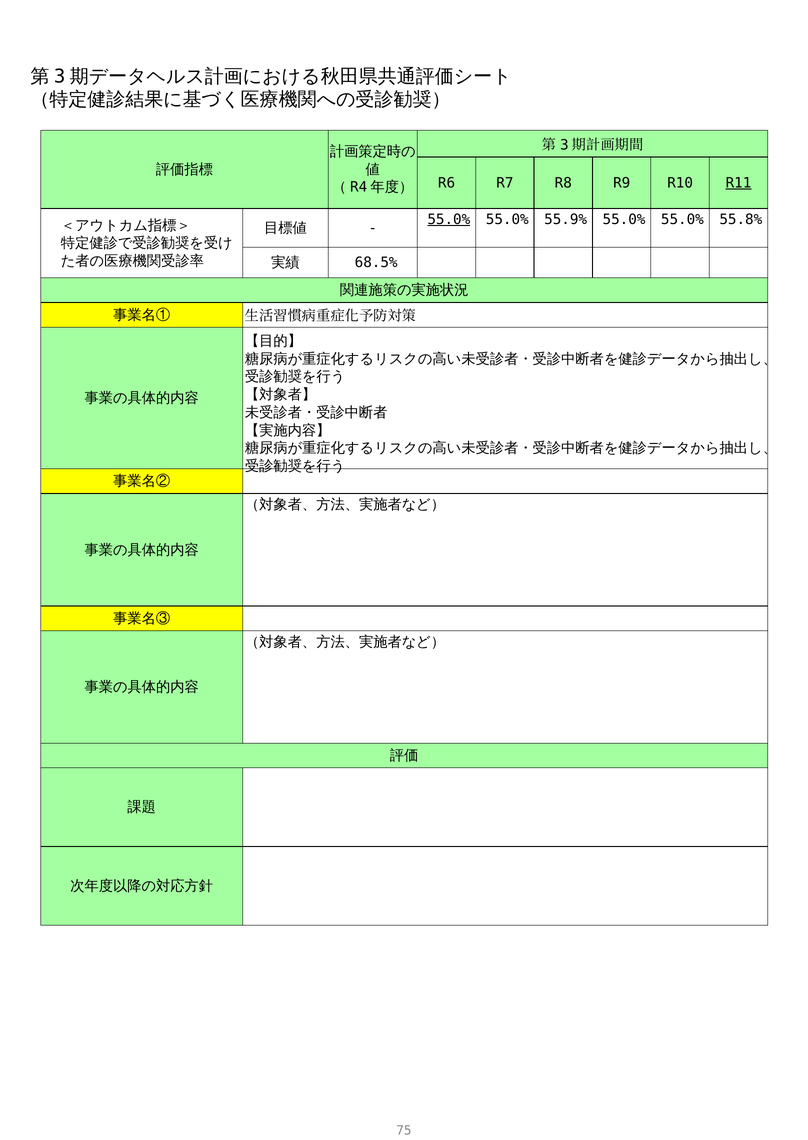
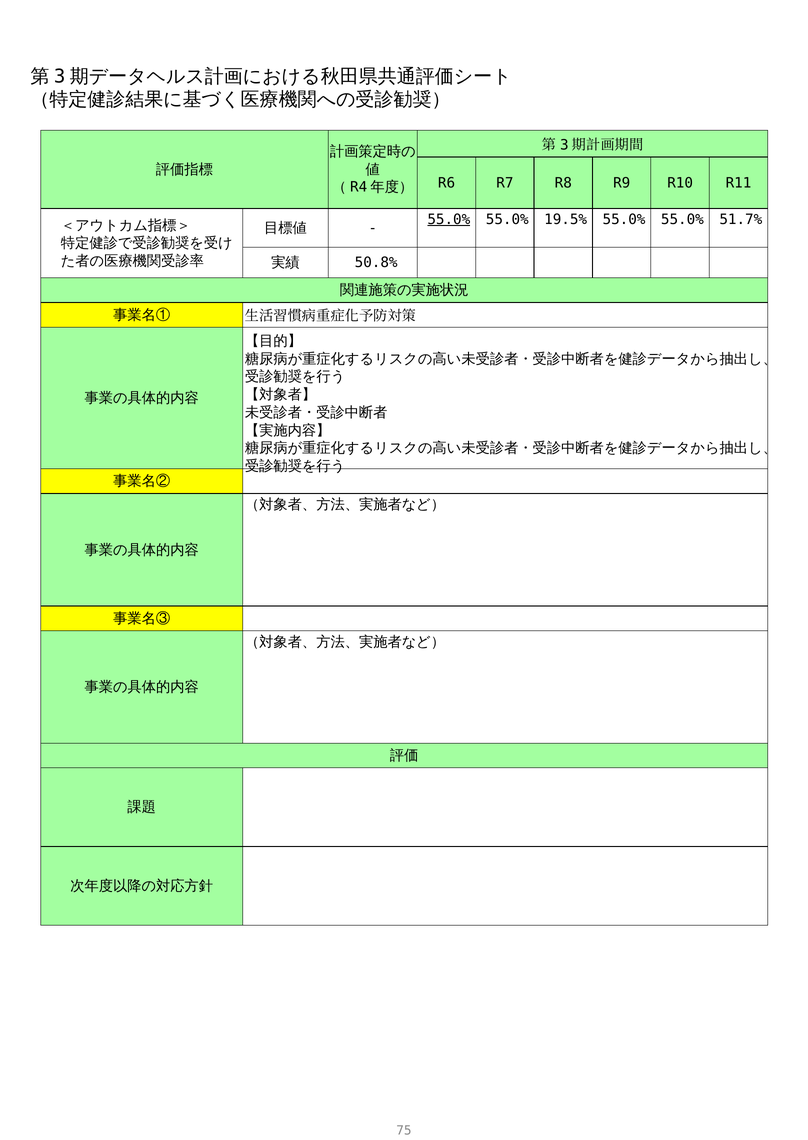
R11 underline: present -> none (739, 183)
55.9%: 55.9% -> 19.5% (566, 219)
55.8%: 55.8% -> 51.7% (741, 219)
68.5%: 68.5% -> 50.8% (376, 263)
